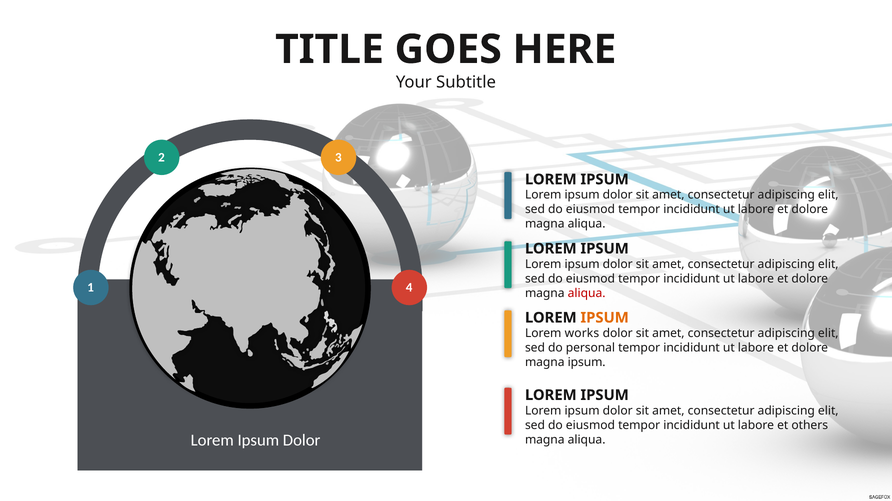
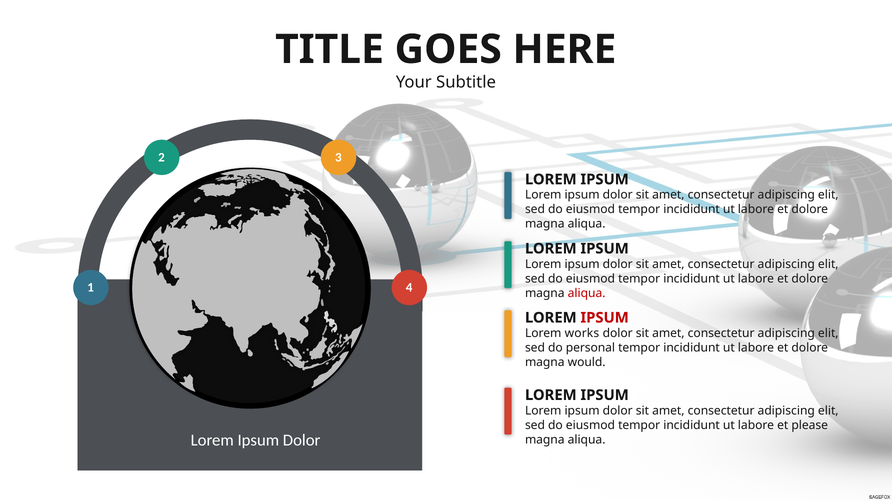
IPSUM colour: orange -> red (605, 318)
magna ipsum: ipsum -> would (587, 363)
others: others -> please (810, 426)
